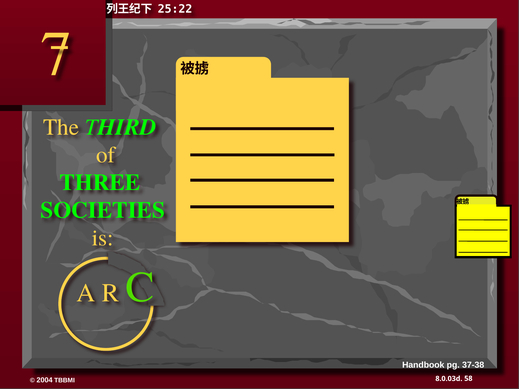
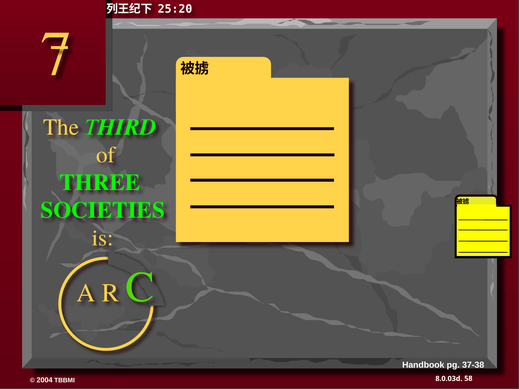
25:22: 25:22 -> 25:20 (175, 9)
